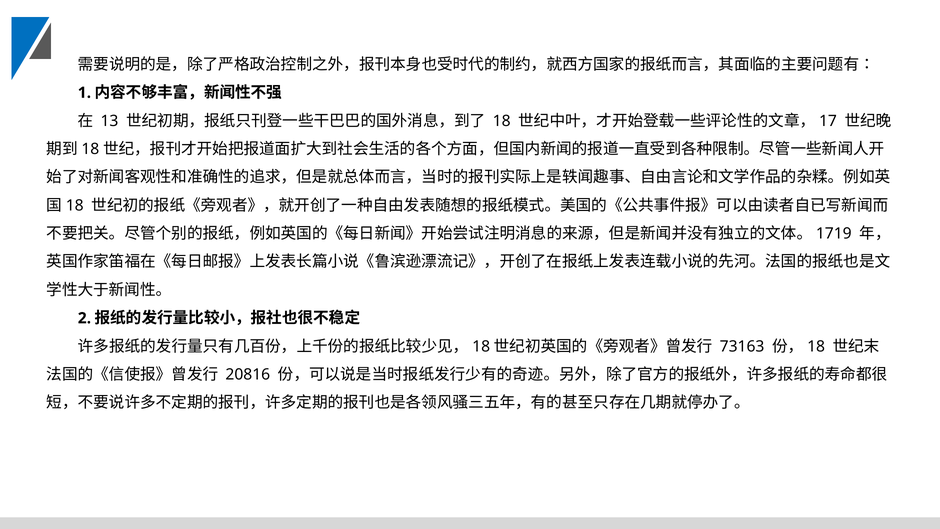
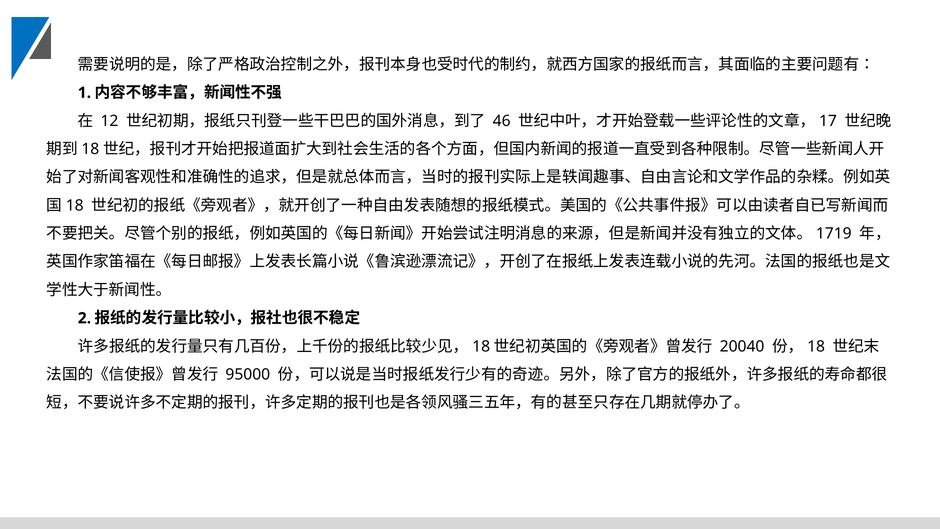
13: 13 -> 12 (110, 121)
18: 18 -> 46 (502, 121)
73163: 73163 -> 20040 (742, 346)
20816: 20816 -> 95000 (248, 374)
